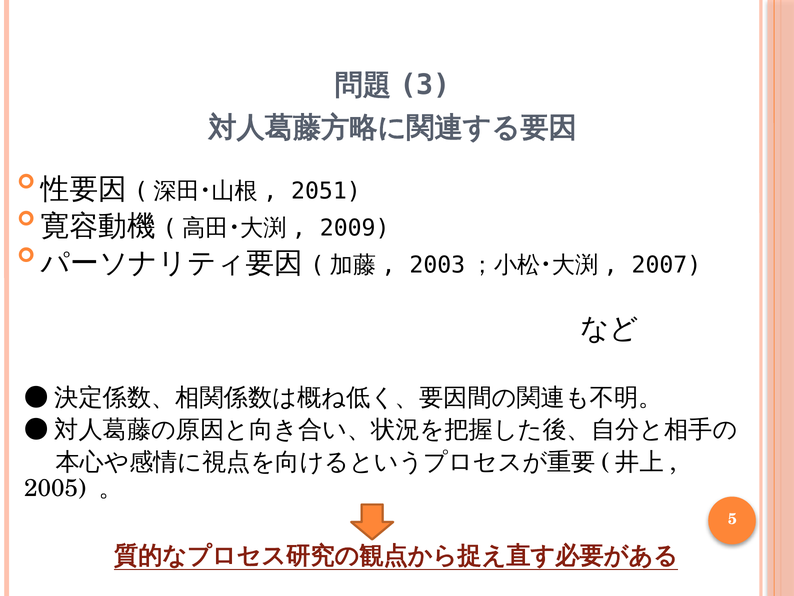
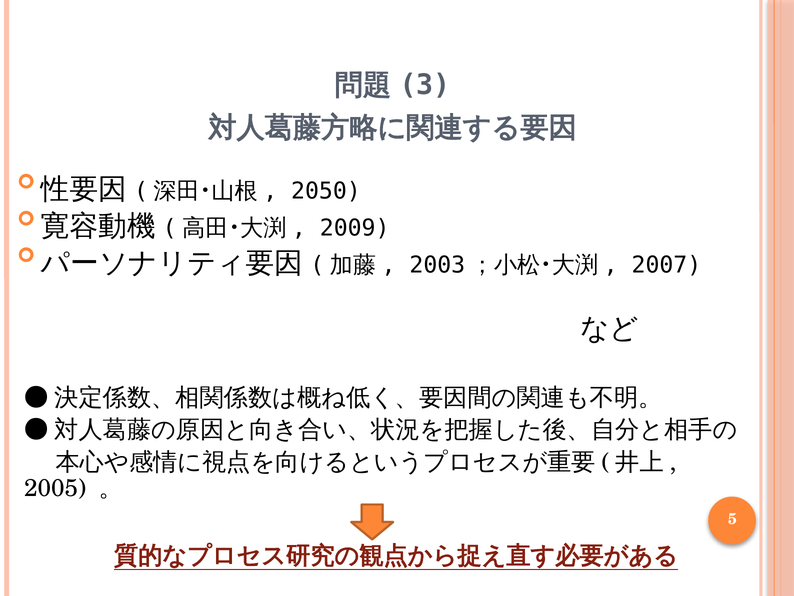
2051: 2051 -> 2050 (326, 191)
